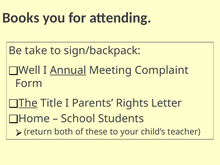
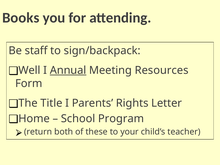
take: take -> staff (36, 51)
Complaint: Complaint -> Resources (162, 70)
The underline: present -> none (28, 103)
Students: Students -> Program (121, 119)
